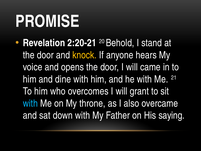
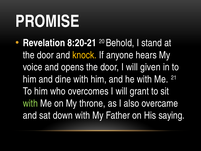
2:20-21: 2:20-21 -> 8:20-21 (82, 43)
came: came -> given (150, 67)
with colour: light blue -> light green (30, 103)
